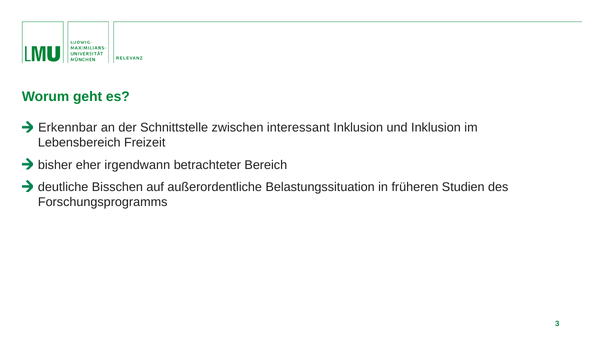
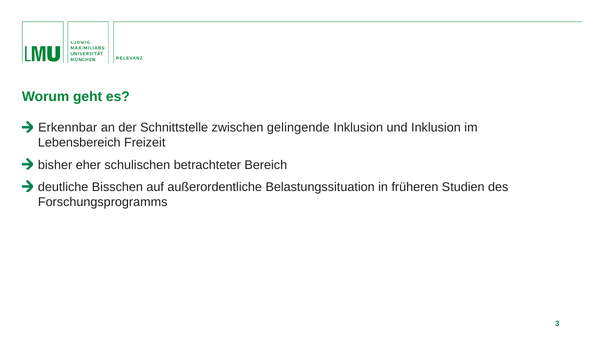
interessant: interessant -> gelingende (298, 128)
irgendwann: irgendwann -> schulischen (137, 165)
